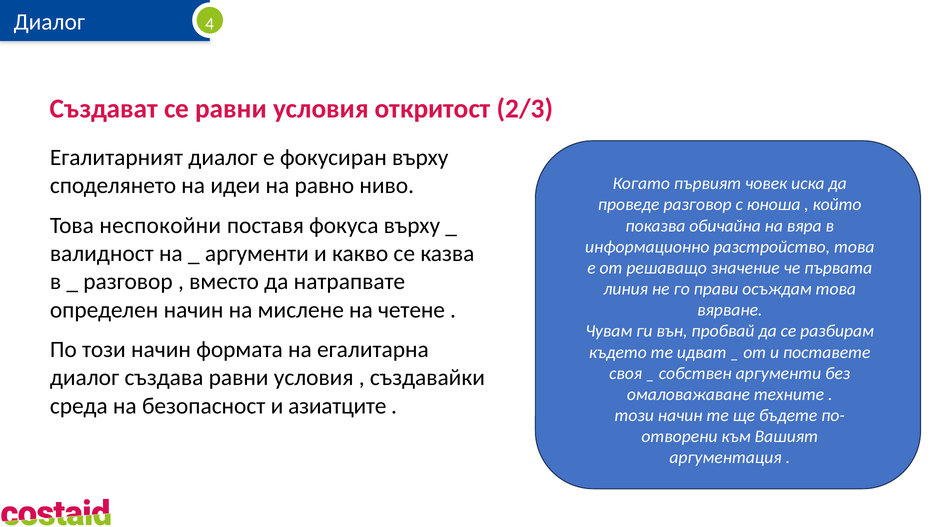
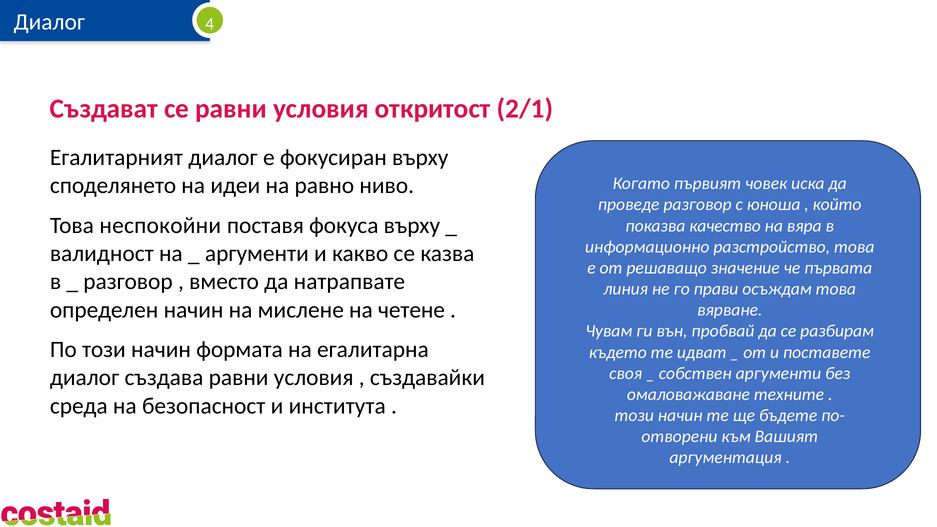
2/3: 2/3 -> 2/1 (525, 109)
обичайна: обичайна -> качество (725, 226)
азиатците: азиатците -> института (337, 406)
